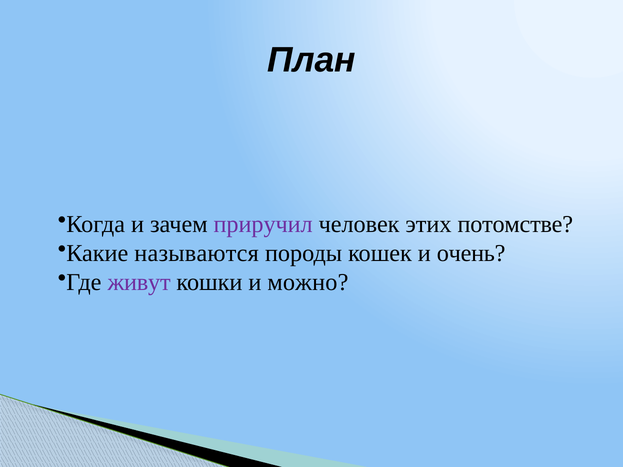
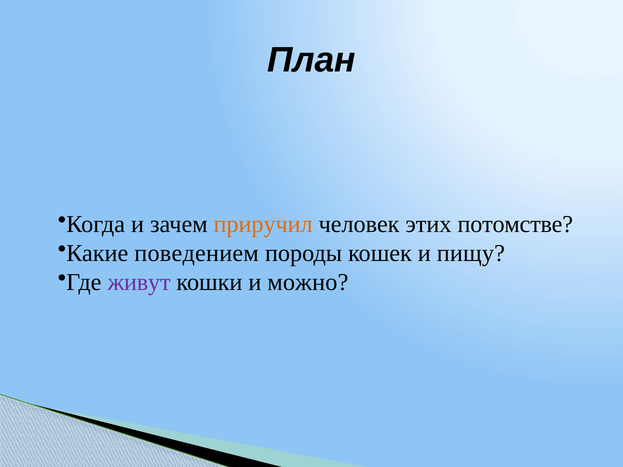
приручил colour: purple -> orange (263, 224)
называются: называются -> поведением (197, 253)
очень: очень -> пищу (471, 253)
